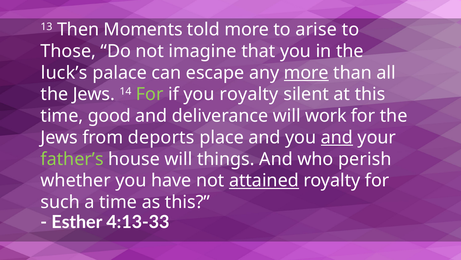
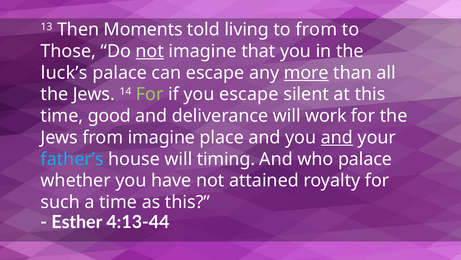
told more: more -> living (247, 30)
to arise: arise -> from (316, 30)
not underline: none -> present (150, 51)
you royalty: royalty -> escape (249, 94)
from deports: deports -> imagine (161, 137)
father’s colour: light green -> light blue (72, 159)
things: things -> timing (226, 159)
who perish: perish -> palace (365, 159)
attained underline: present -> none (264, 180)
4:13-33: 4:13-33 -> 4:13-44 (138, 222)
